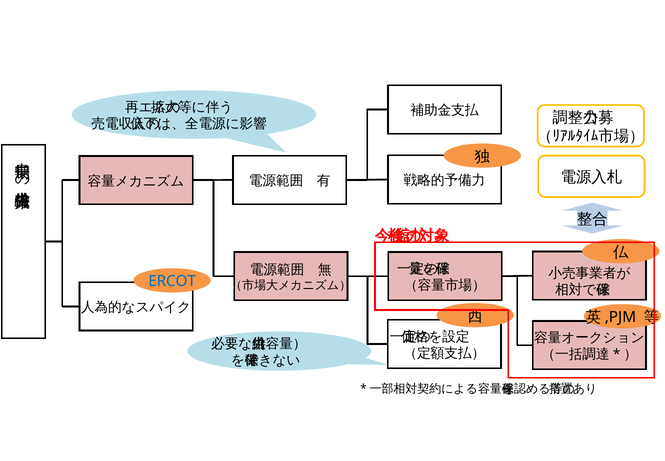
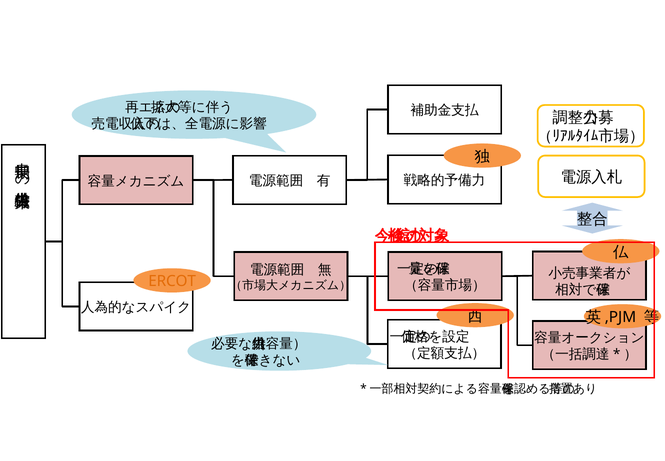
ERCOT colour: blue -> orange (172, 281)
